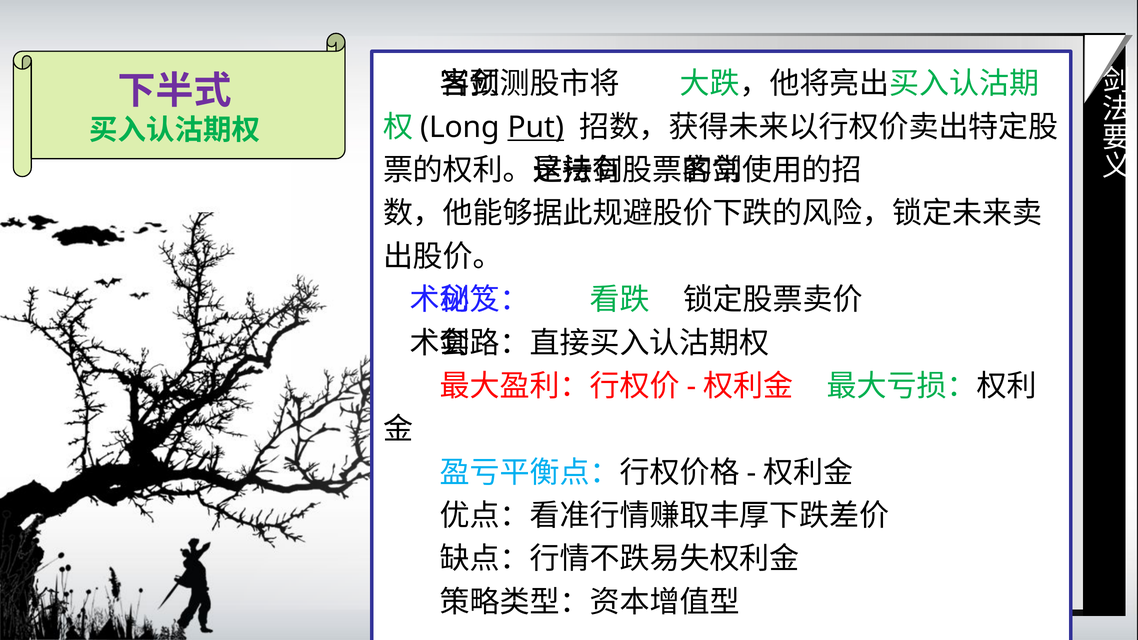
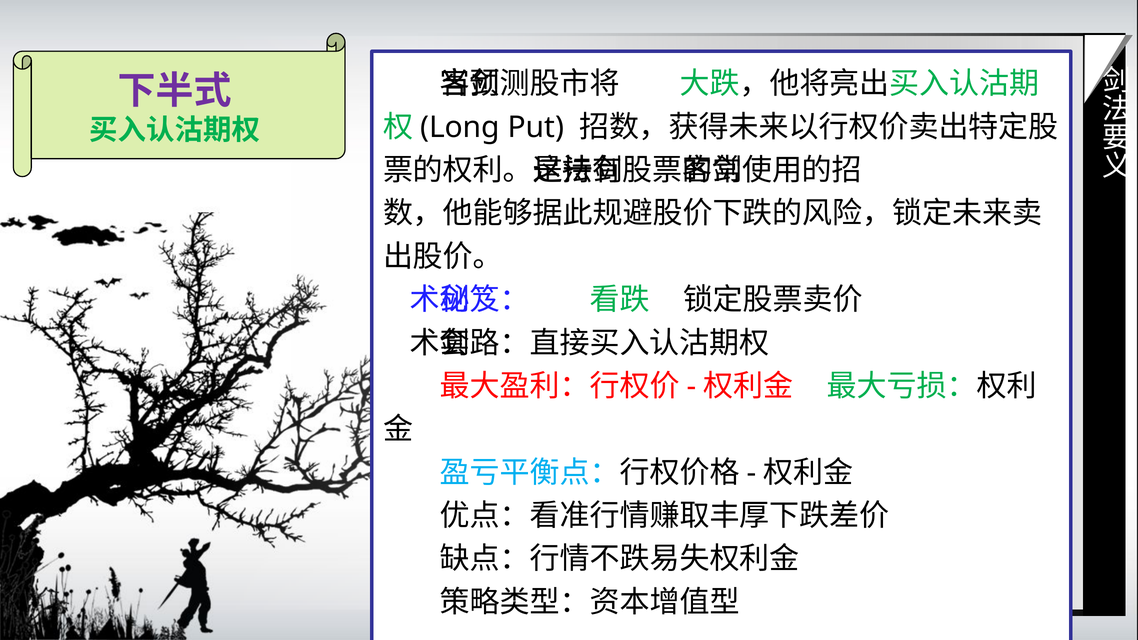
Put underline: present -> none (536, 127)
